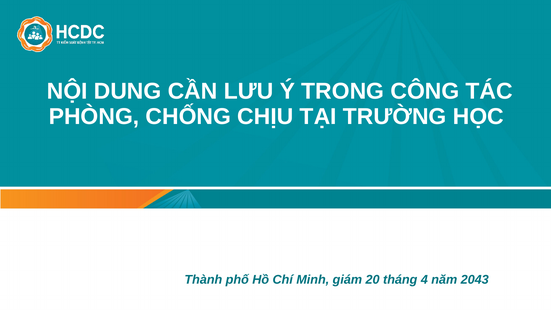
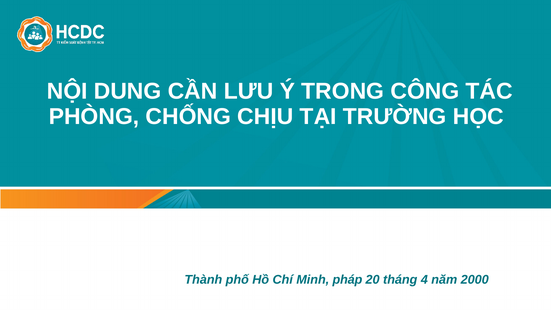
giám: giám -> pháp (347, 280)
2043: 2043 -> 2000 (475, 280)
